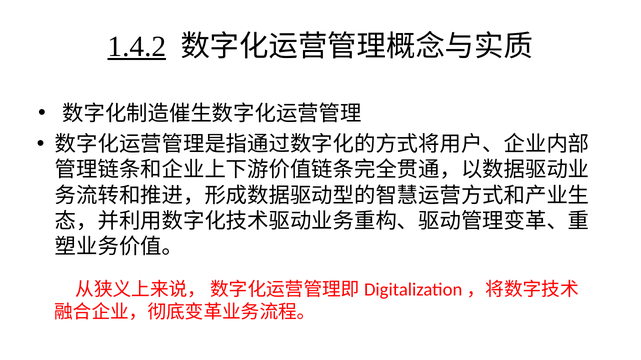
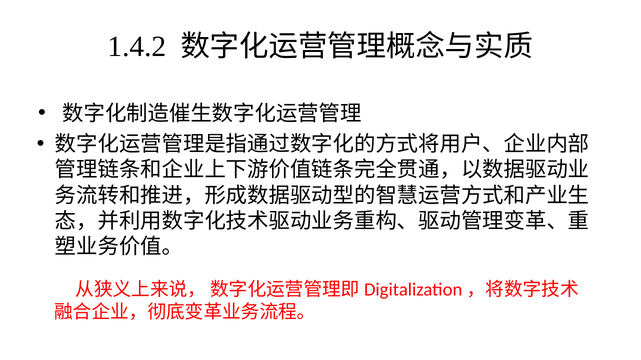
1.4.2 underline: present -> none (137, 47)
